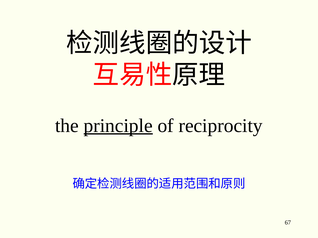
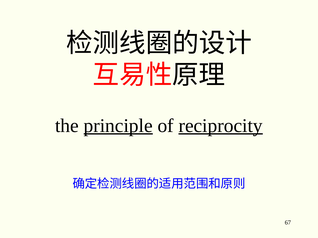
reciprocity underline: none -> present (221, 126)
